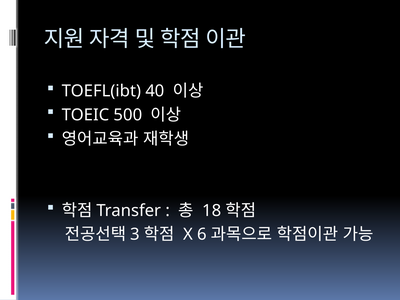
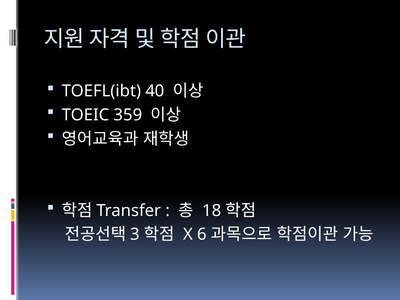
500: 500 -> 359 (128, 115)
